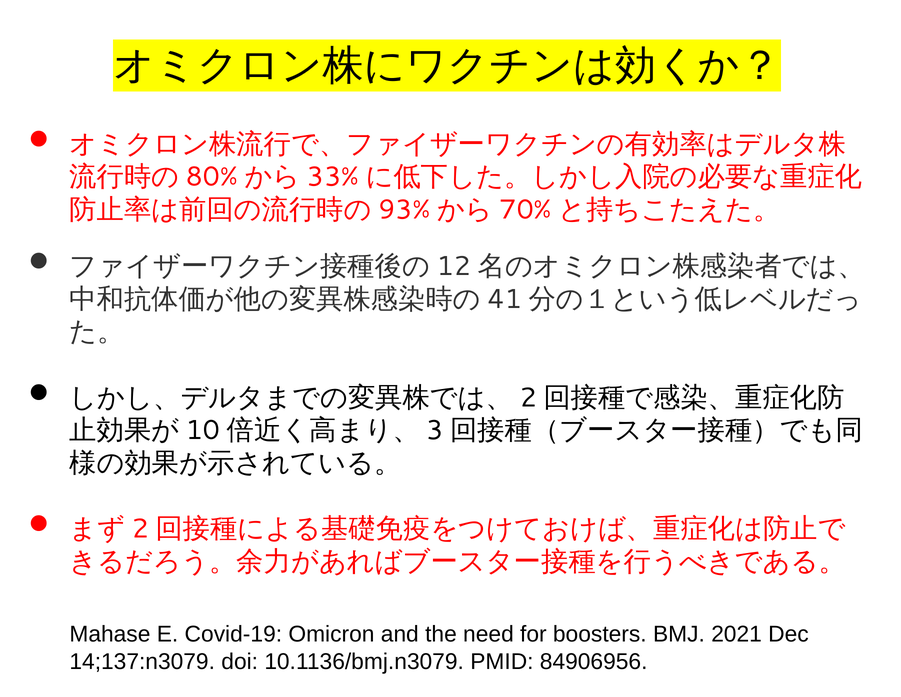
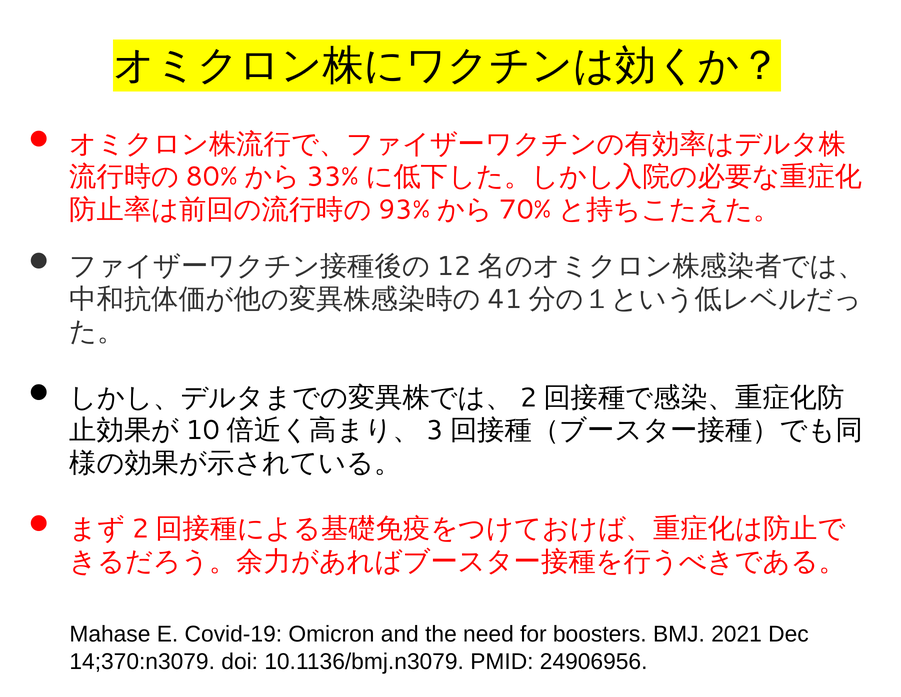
14;137:n3079: 14;137:n3079 -> 14;370:n3079 (142, 661)
84906956: 84906956 -> 24906956 (594, 661)
